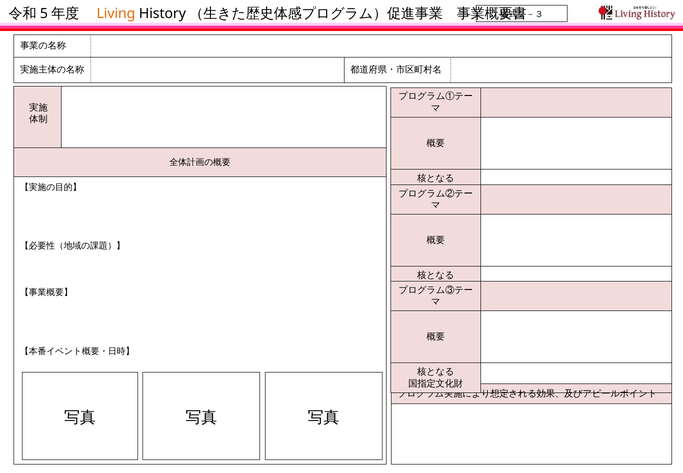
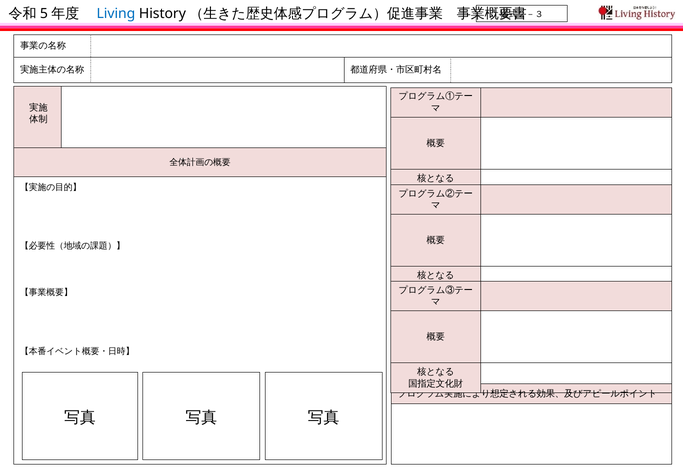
Living colour: orange -> blue (116, 14)
